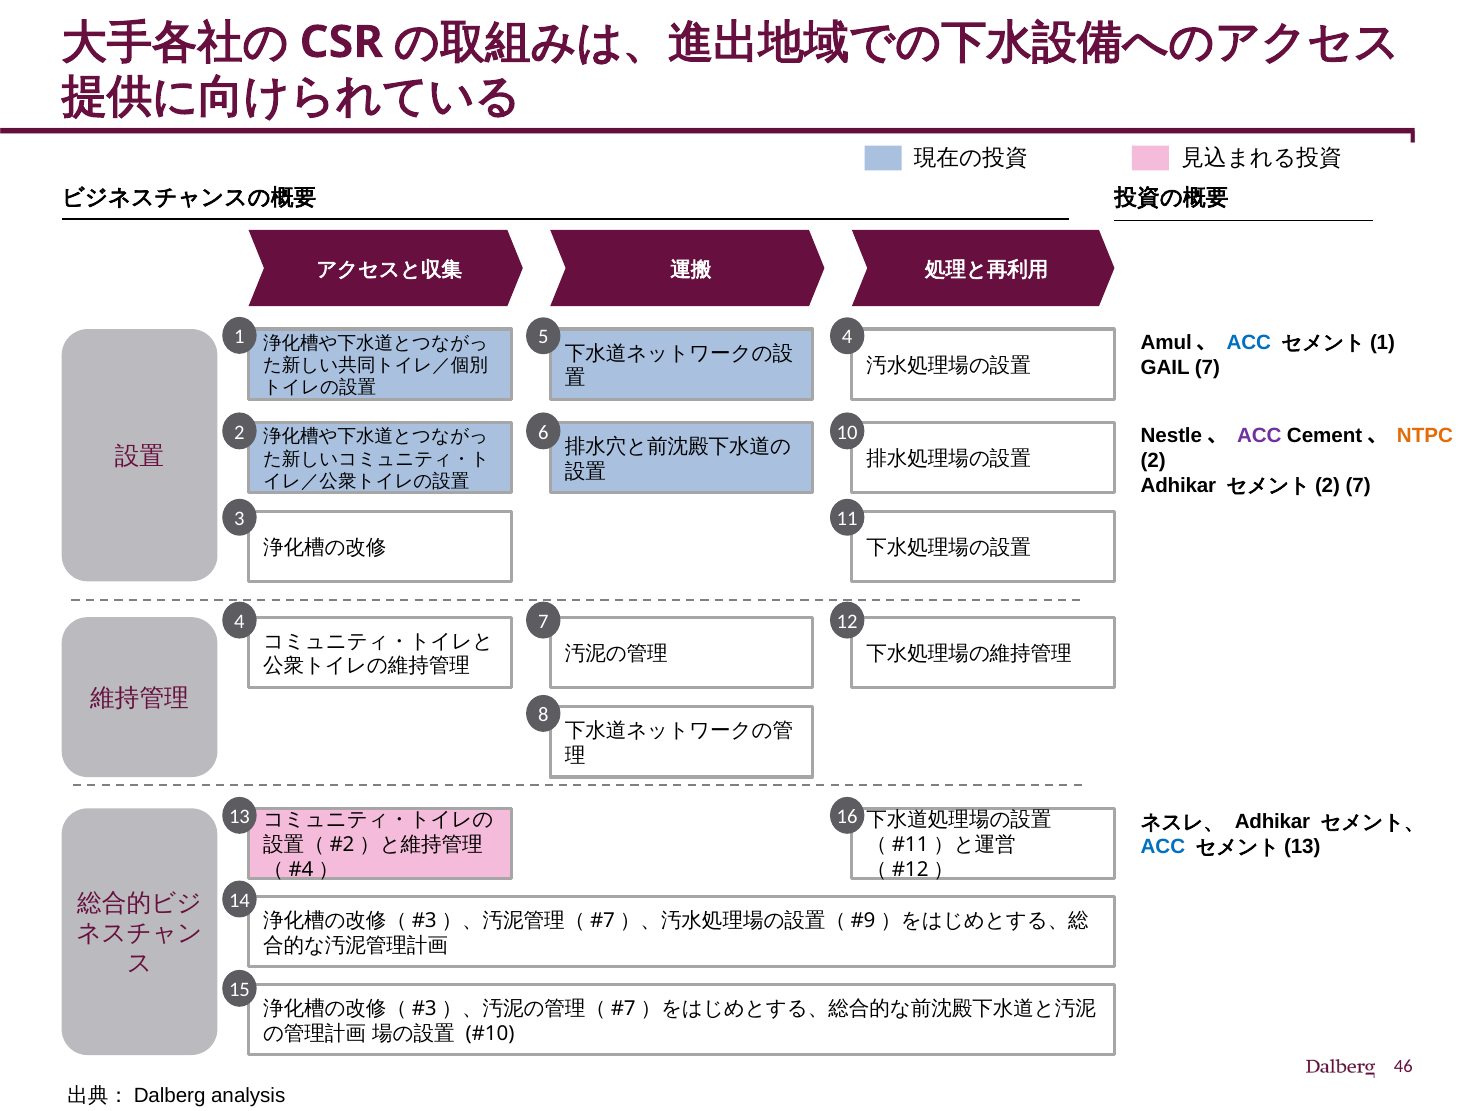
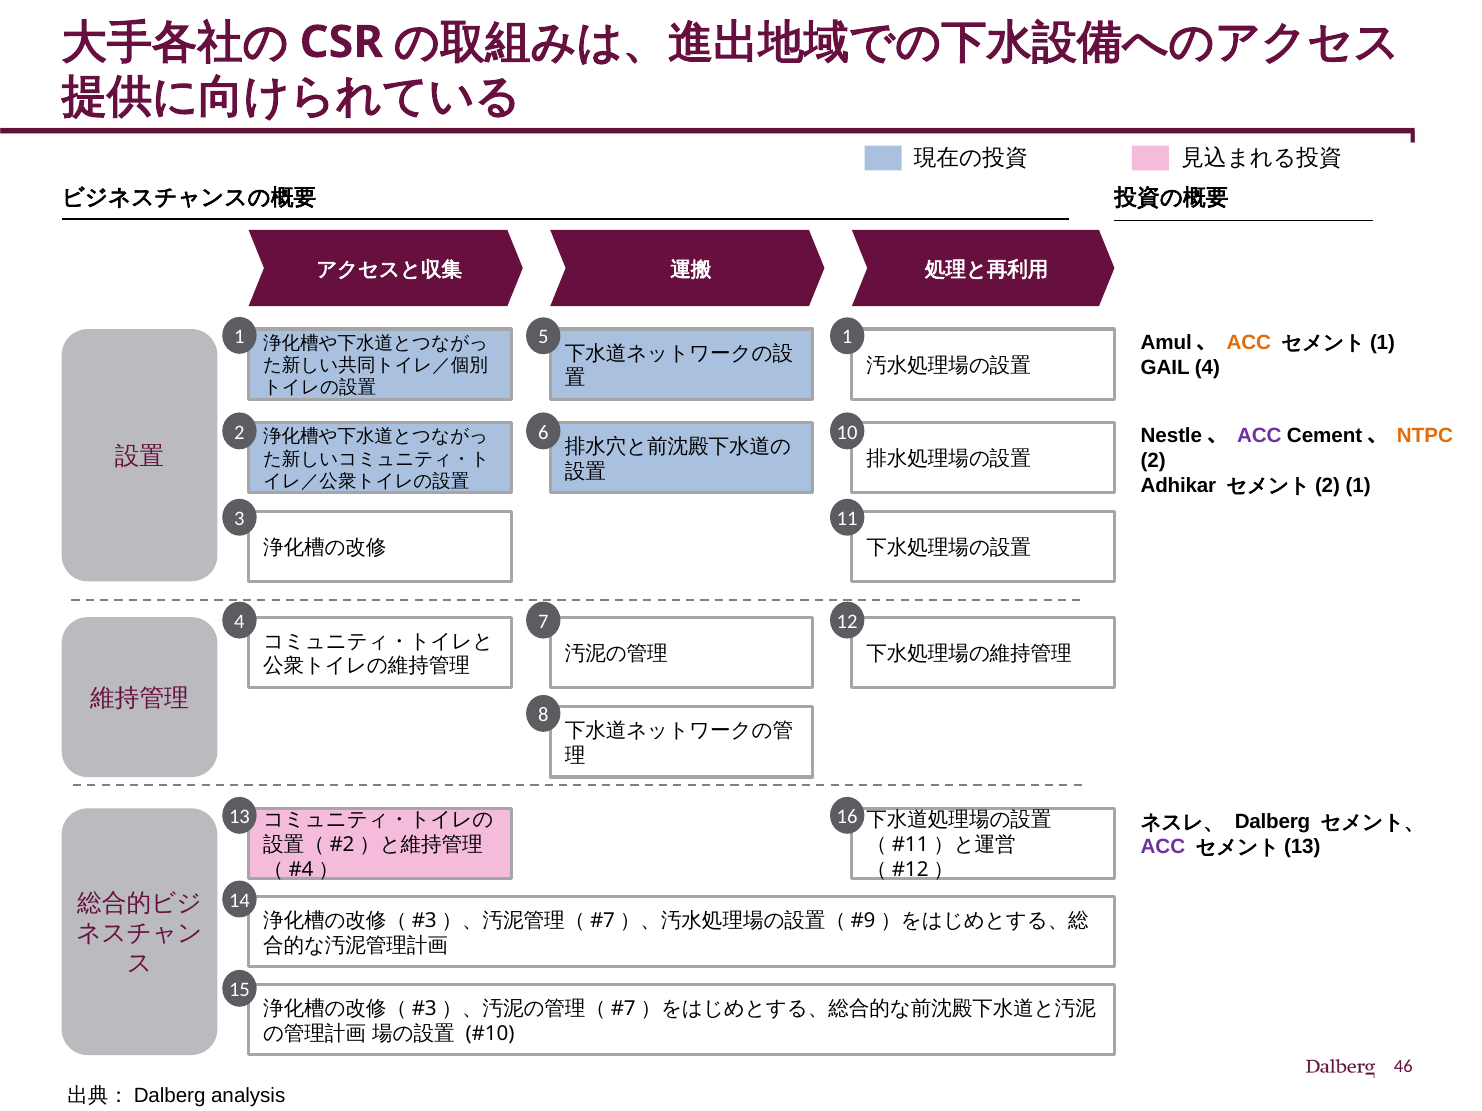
5 4: 4 -> 1 (847, 337)
ACC colour: blue -> orange (1249, 343)
GAIL 7: 7 -> 4 (1207, 367)
7: 7 -> 1 (1358, 486)
Adhikar: Adhikar -> Dalberg (1272, 822)
ACC colour: blue -> purple (1163, 847)
